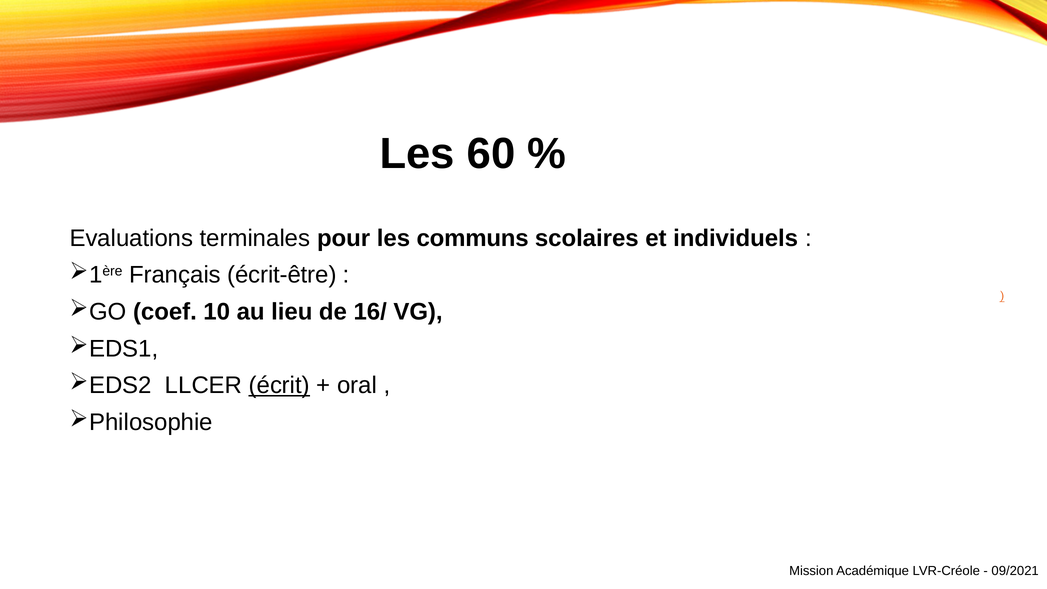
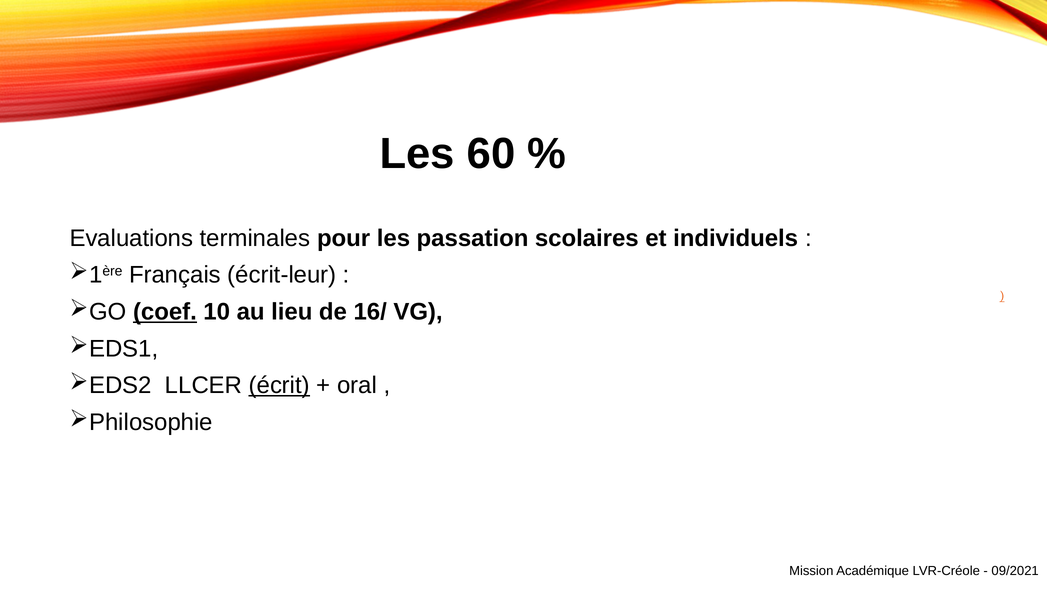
communs: communs -> passation (473, 238)
écrit-être: écrit-être -> écrit-leur (282, 275)
coef underline: none -> present (165, 312)
